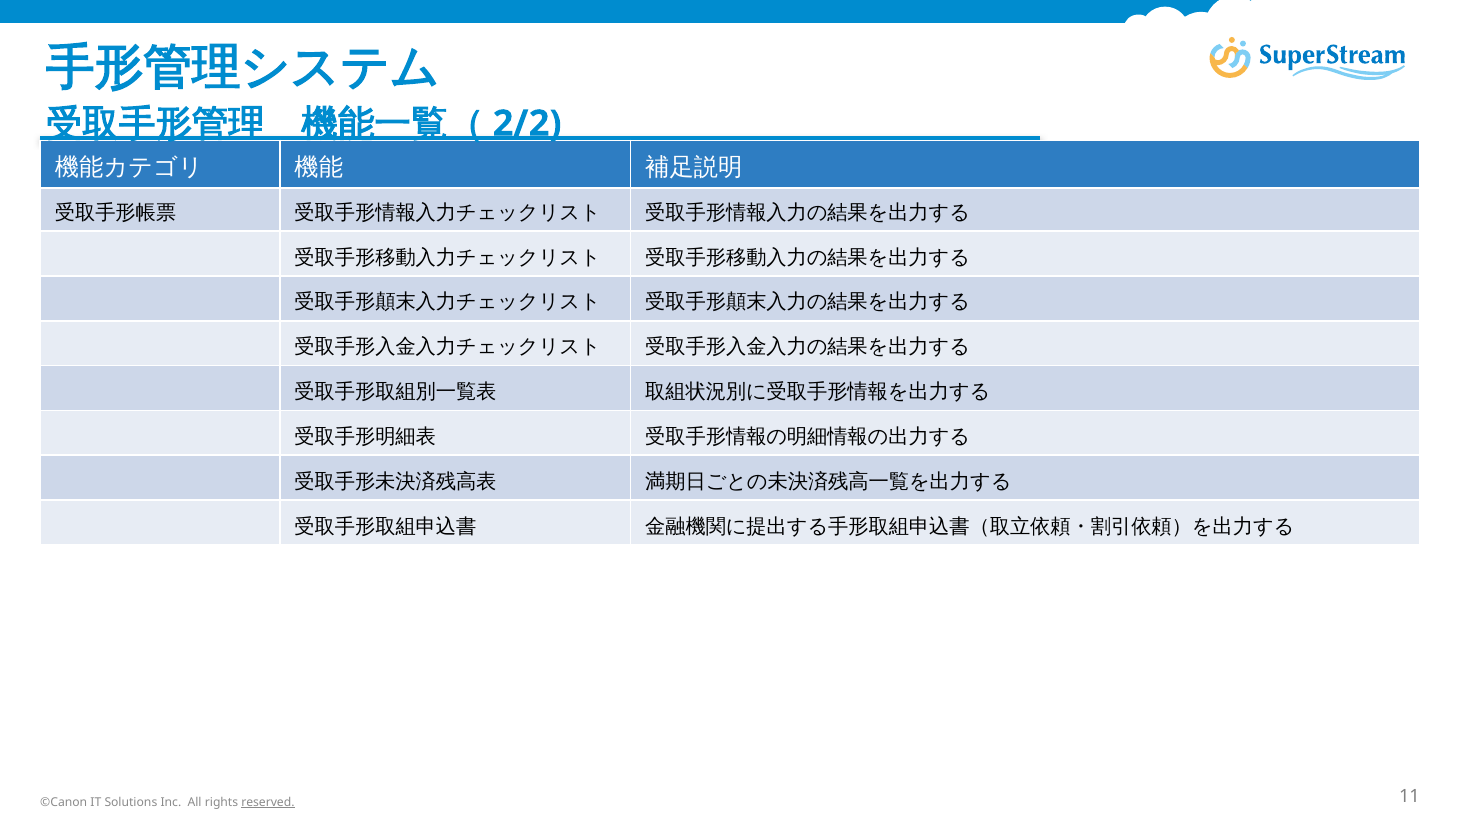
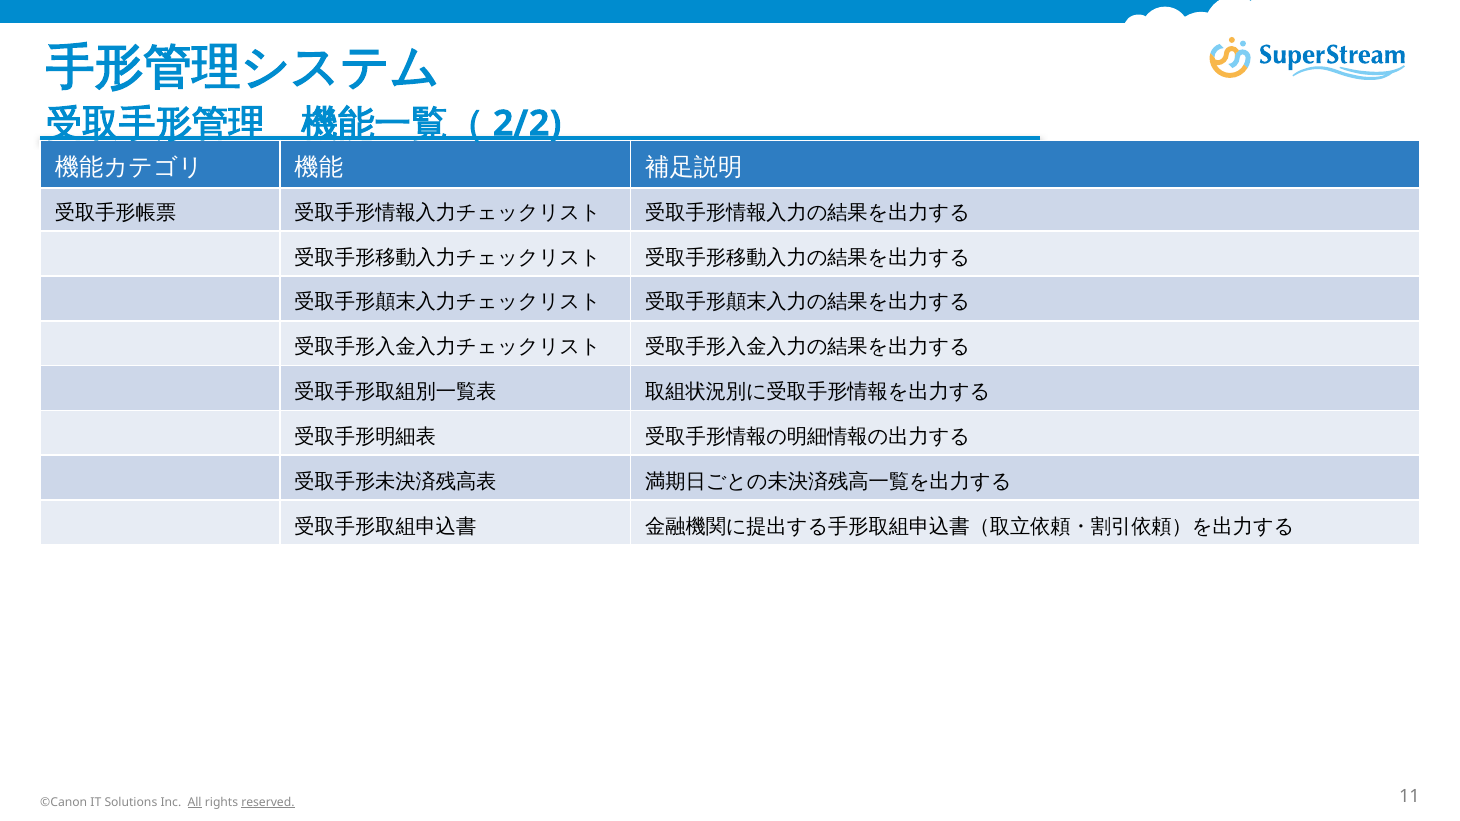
All underline: none -> present (195, 803)
